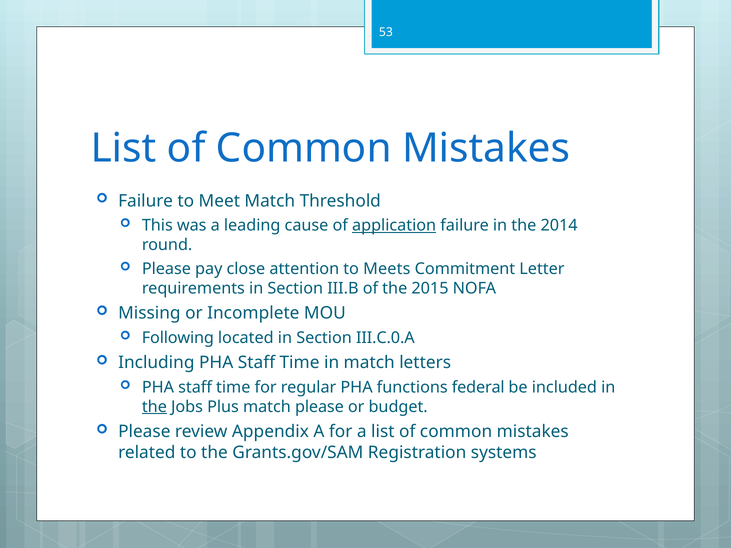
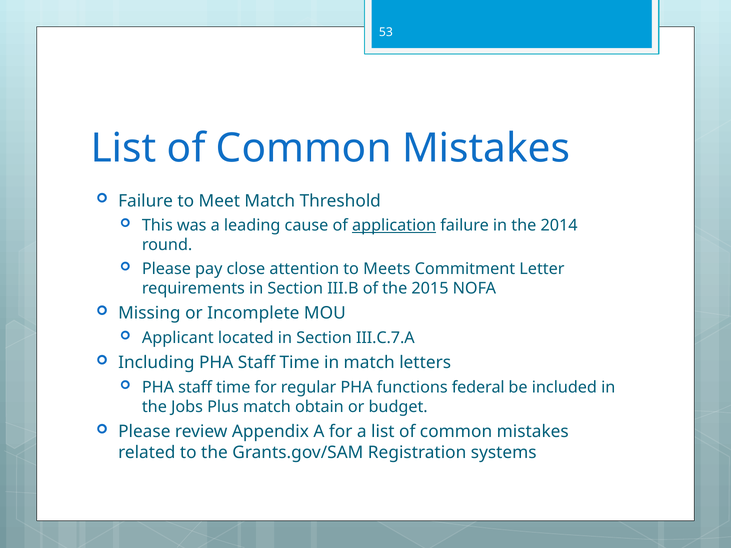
Following: Following -> Applicant (178, 338)
III.C.0.A: III.C.0.A -> III.C.7.A (385, 338)
the underline: present -> none (154, 407)
match please: please -> obtain (319, 407)
